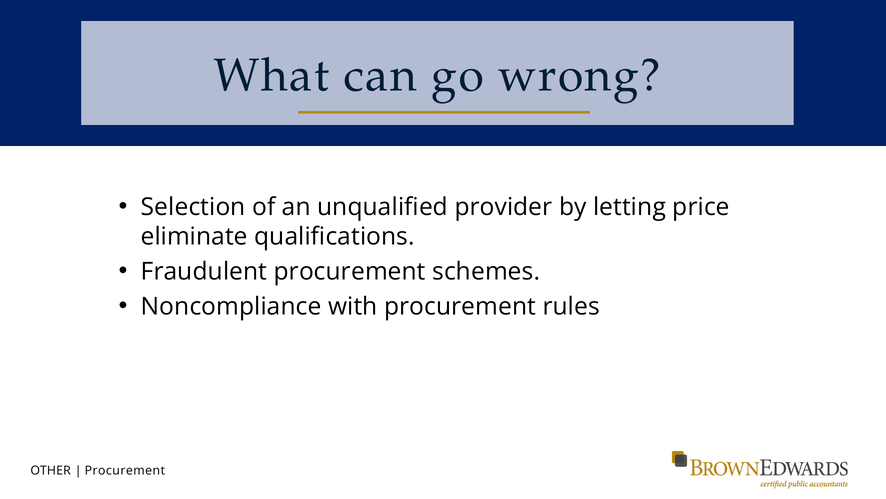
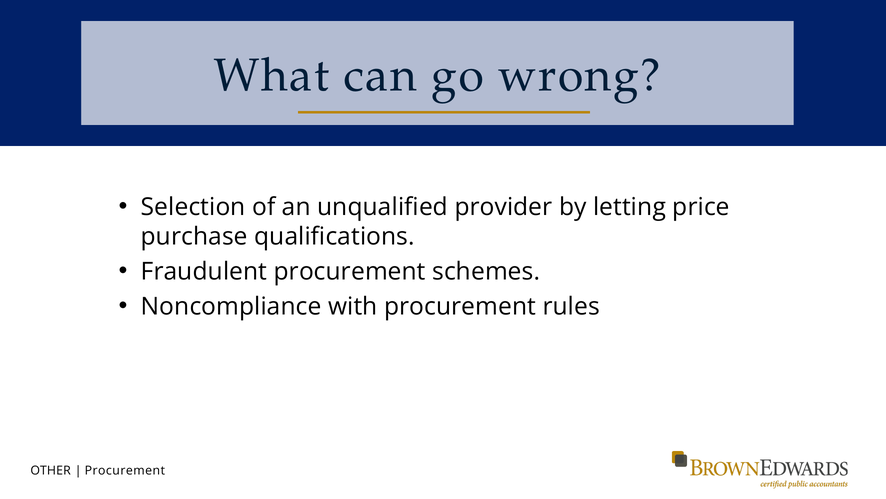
eliminate: eliminate -> purchase (194, 236)
